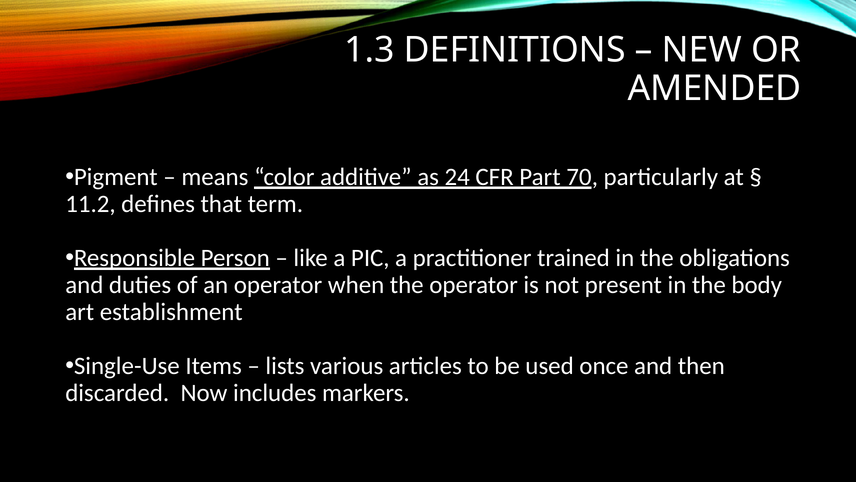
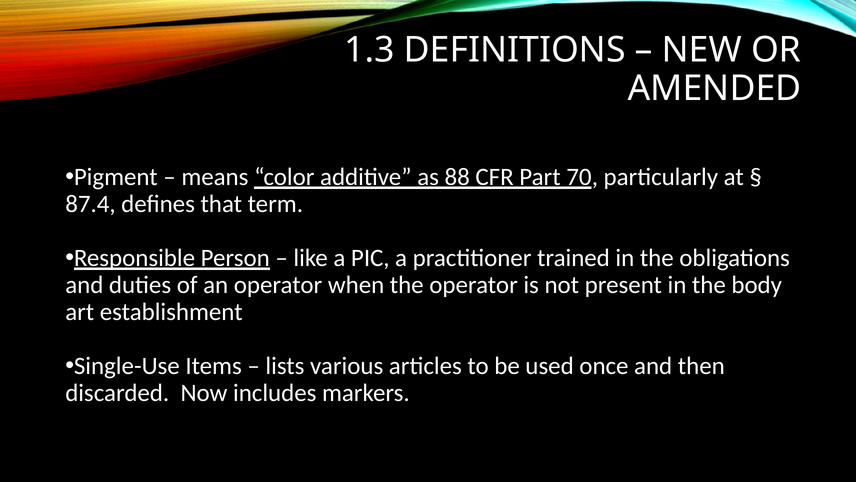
24: 24 -> 88 (457, 177)
11.2: 11.2 -> 87.4 (90, 204)
